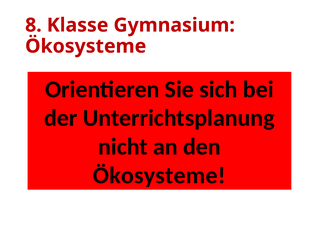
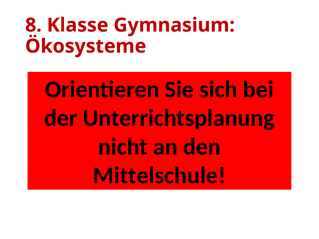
Ökosysteme: Ökosysteme -> Mittelschule (159, 176)
